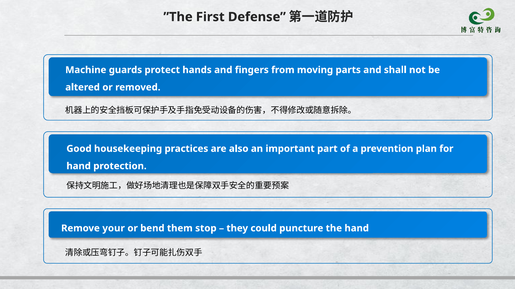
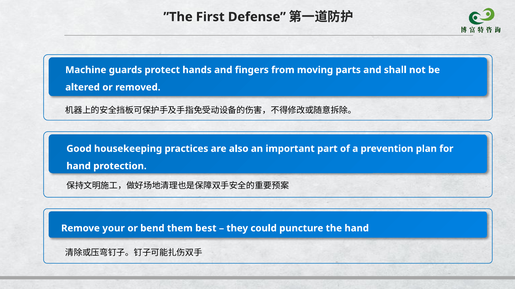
stop: stop -> best (206, 229)
